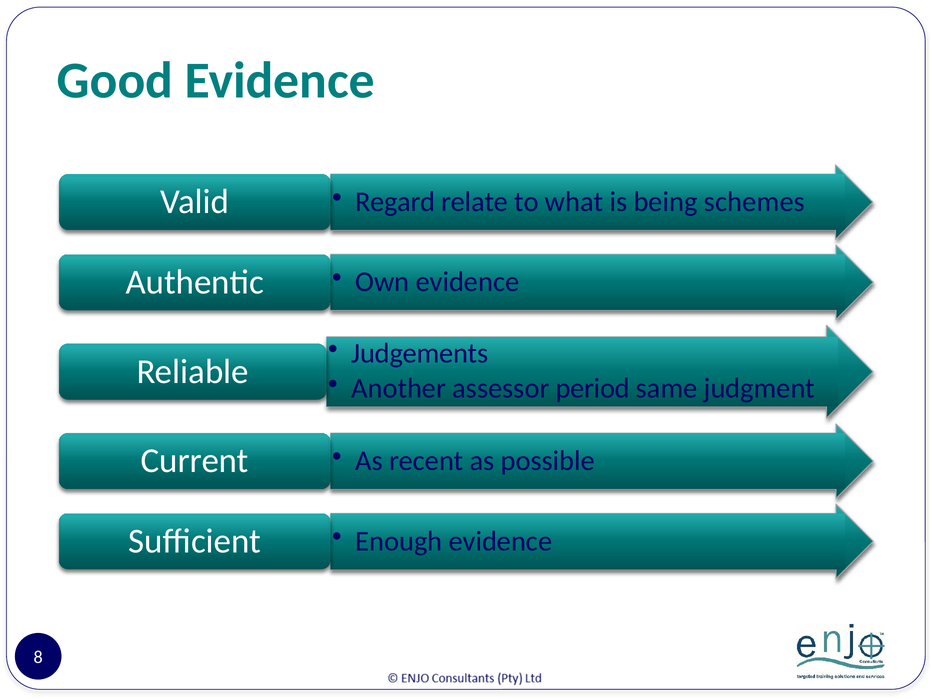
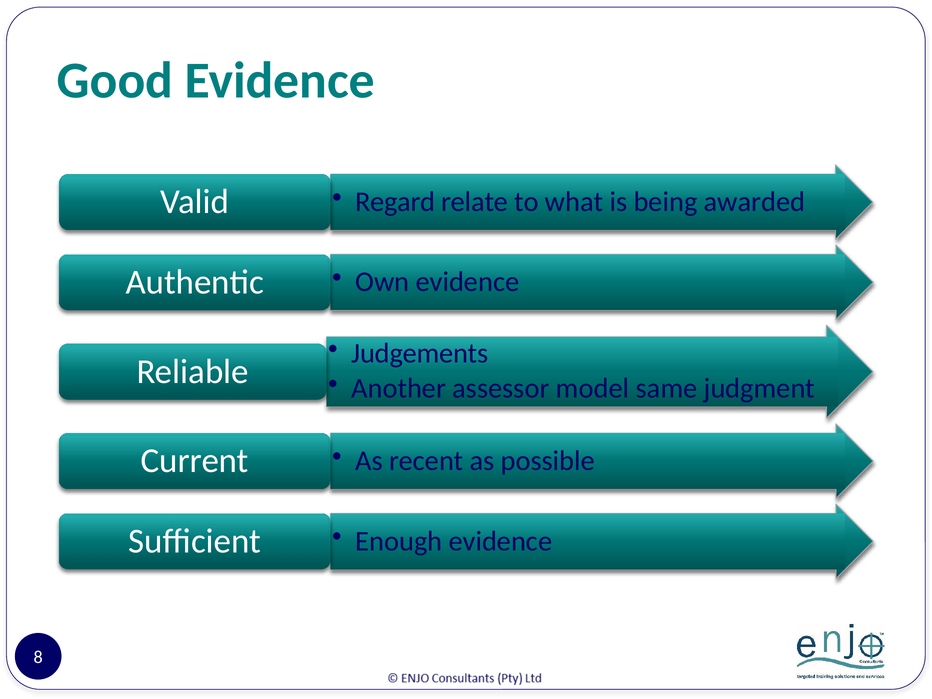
schemes: schemes -> awarded (755, 202)
period: period -> model (593, 388)
